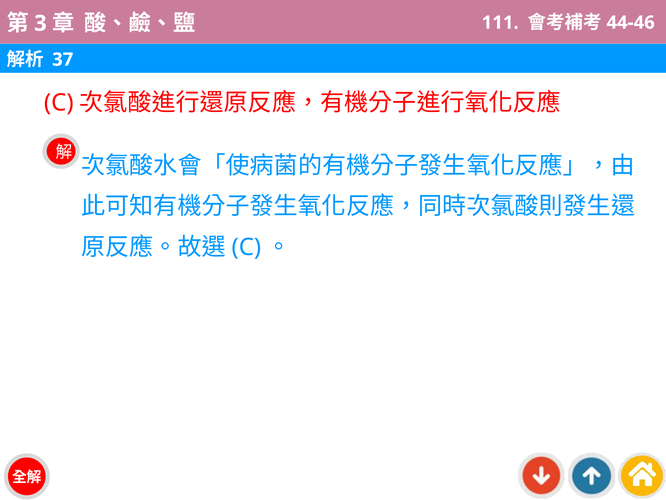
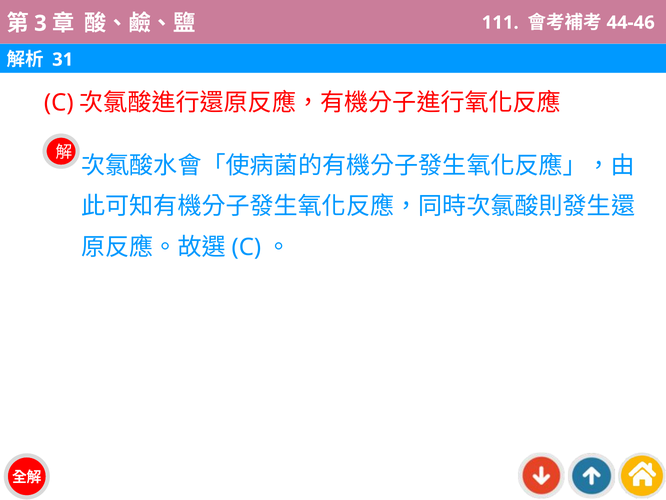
37: 37 -> 31 (63, 60)
